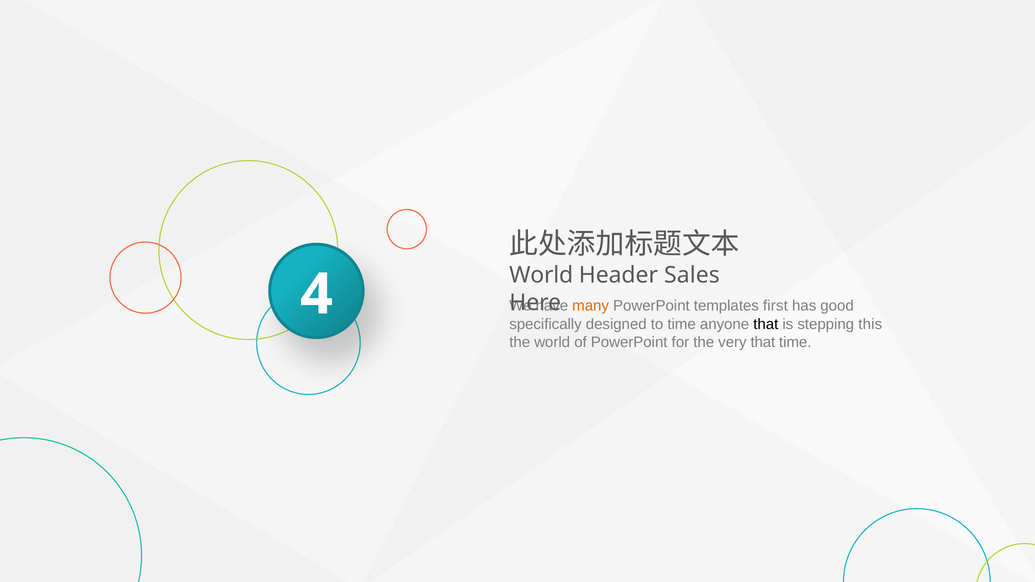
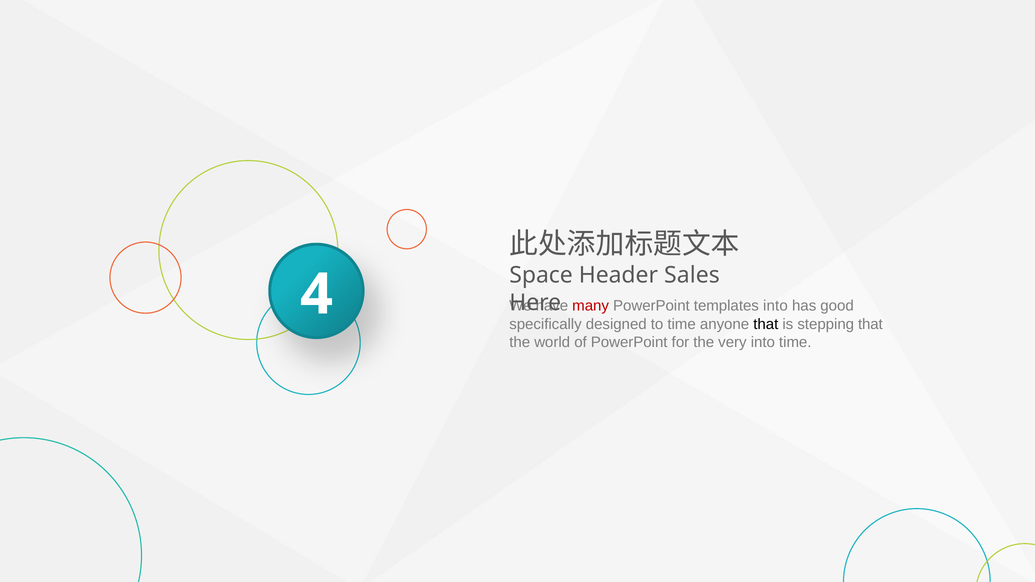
World: World -> Space (541, 275)
many colour: orange -> red (591, 306)
templates first: first -> into (775, 306)
stepping this: this -> that (870, 324)
very that: that -> into (763, 342)
